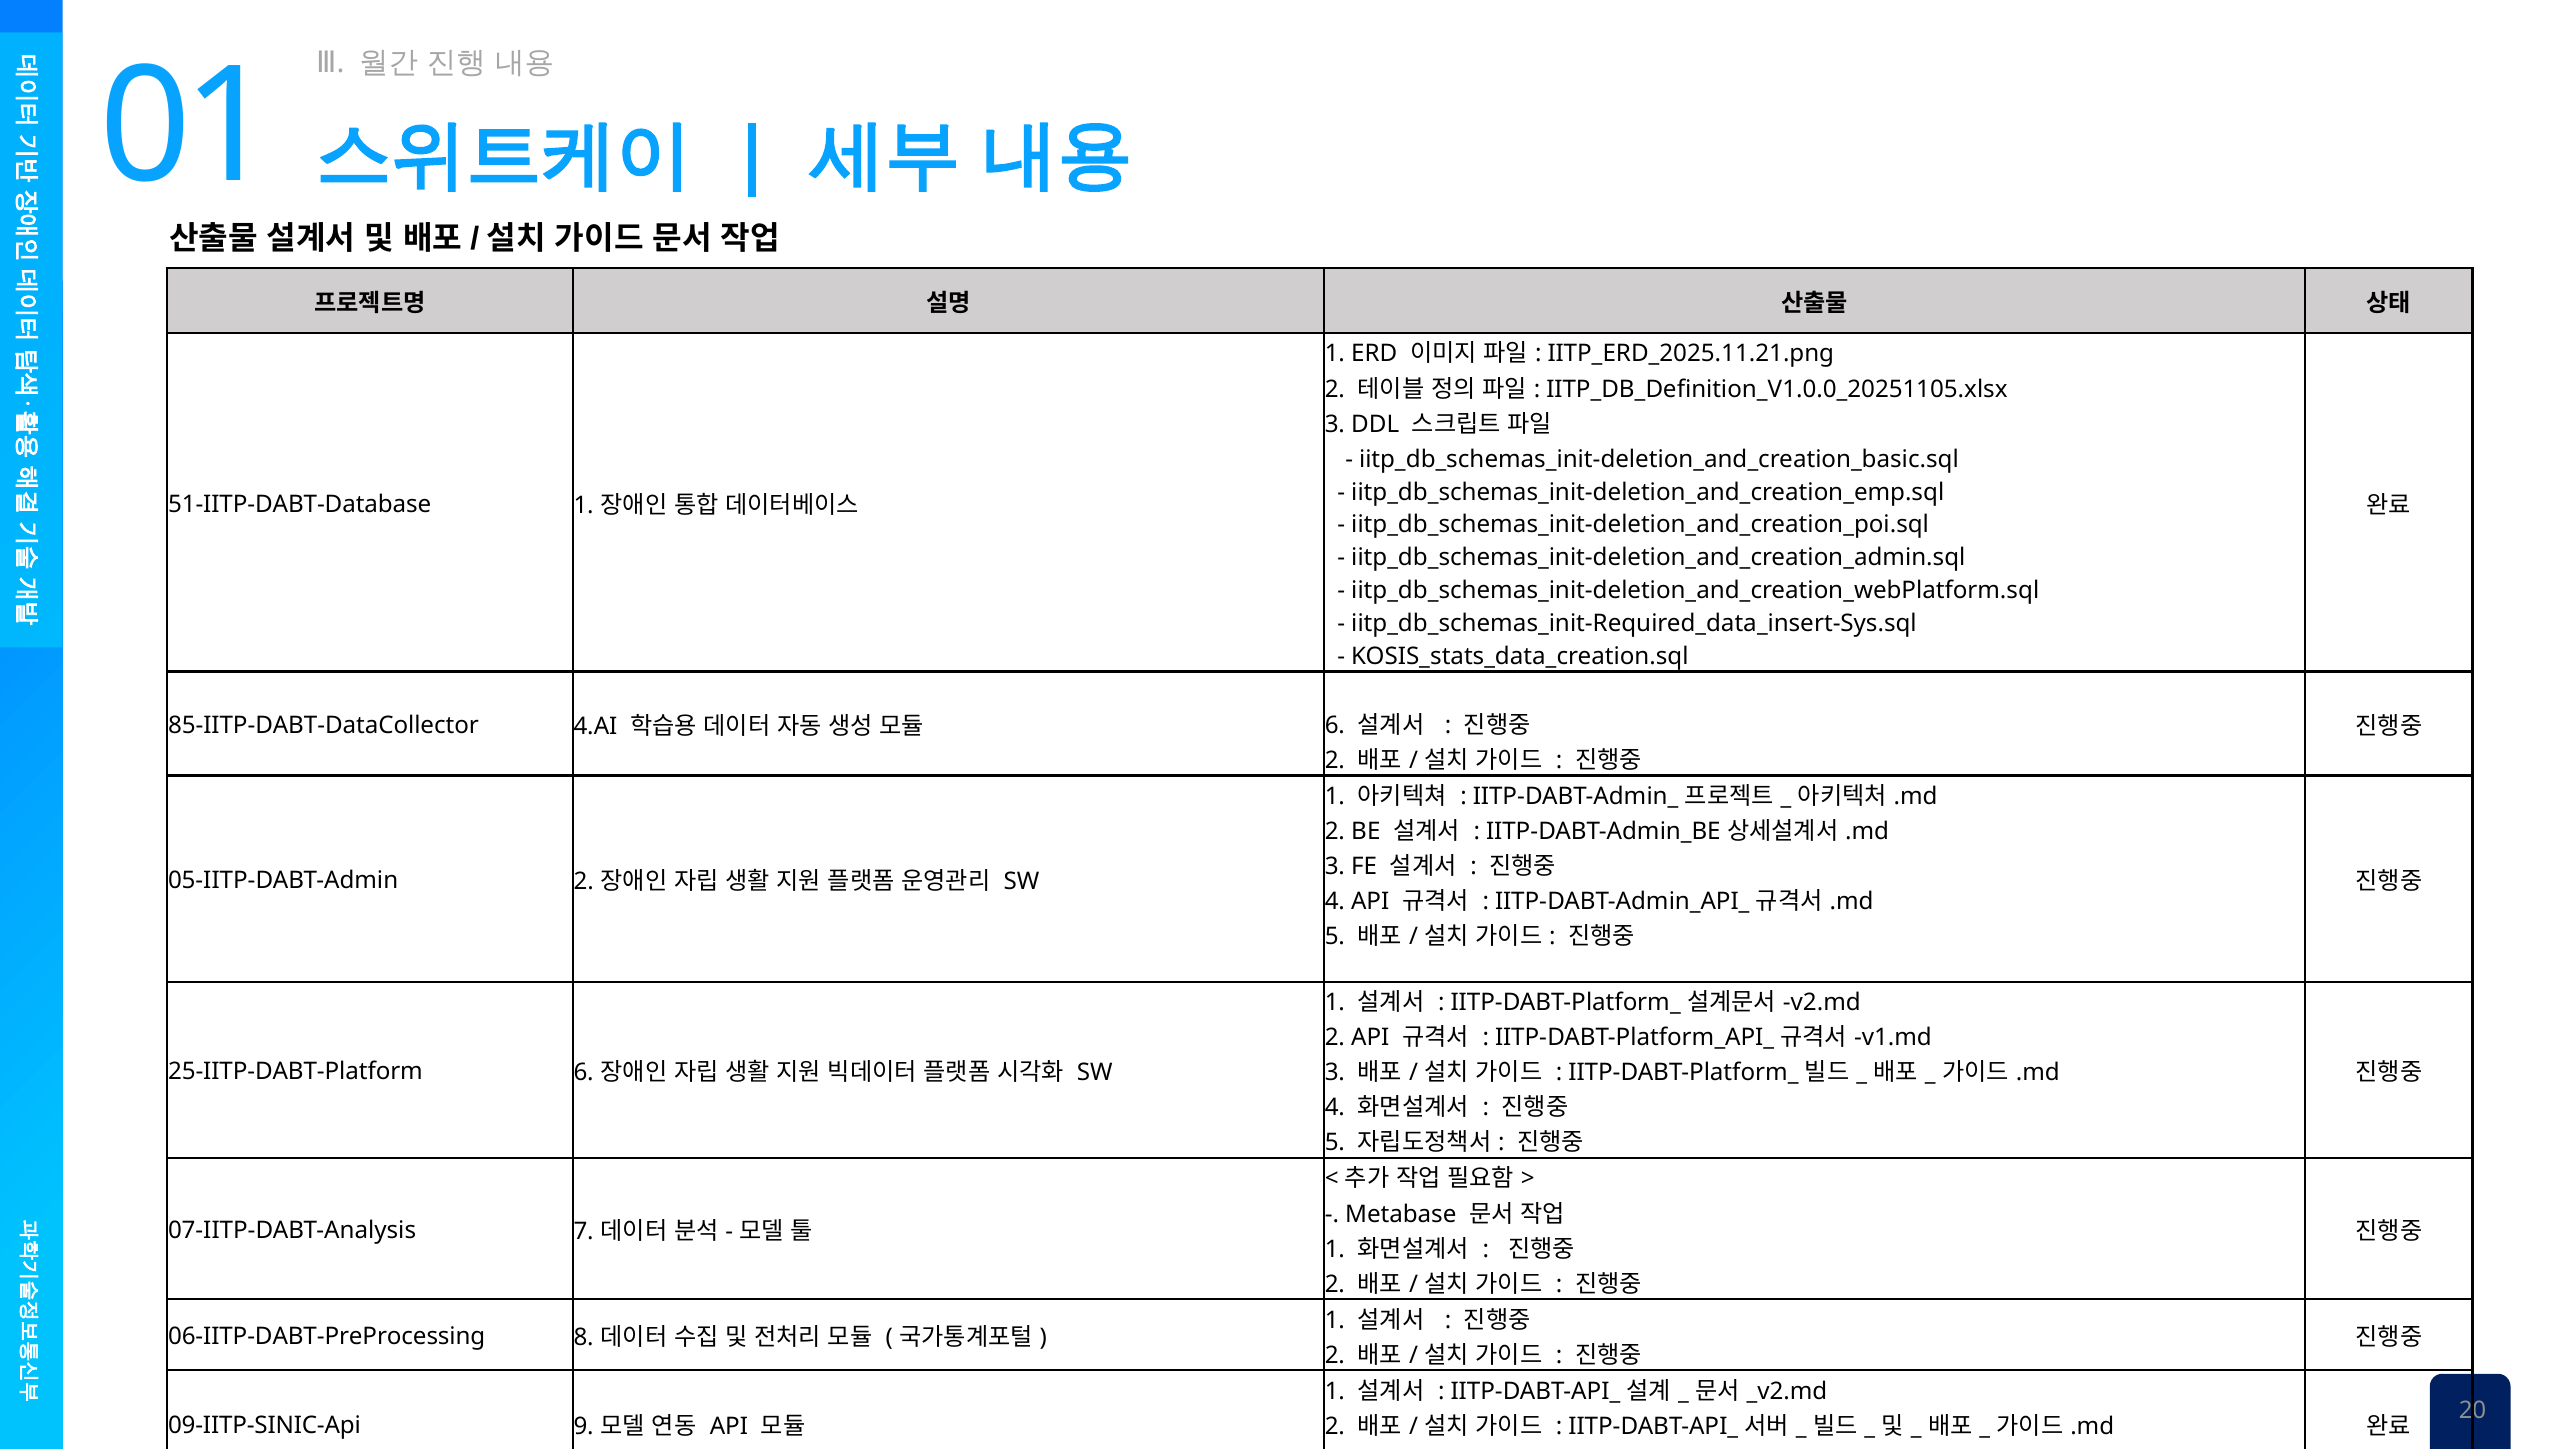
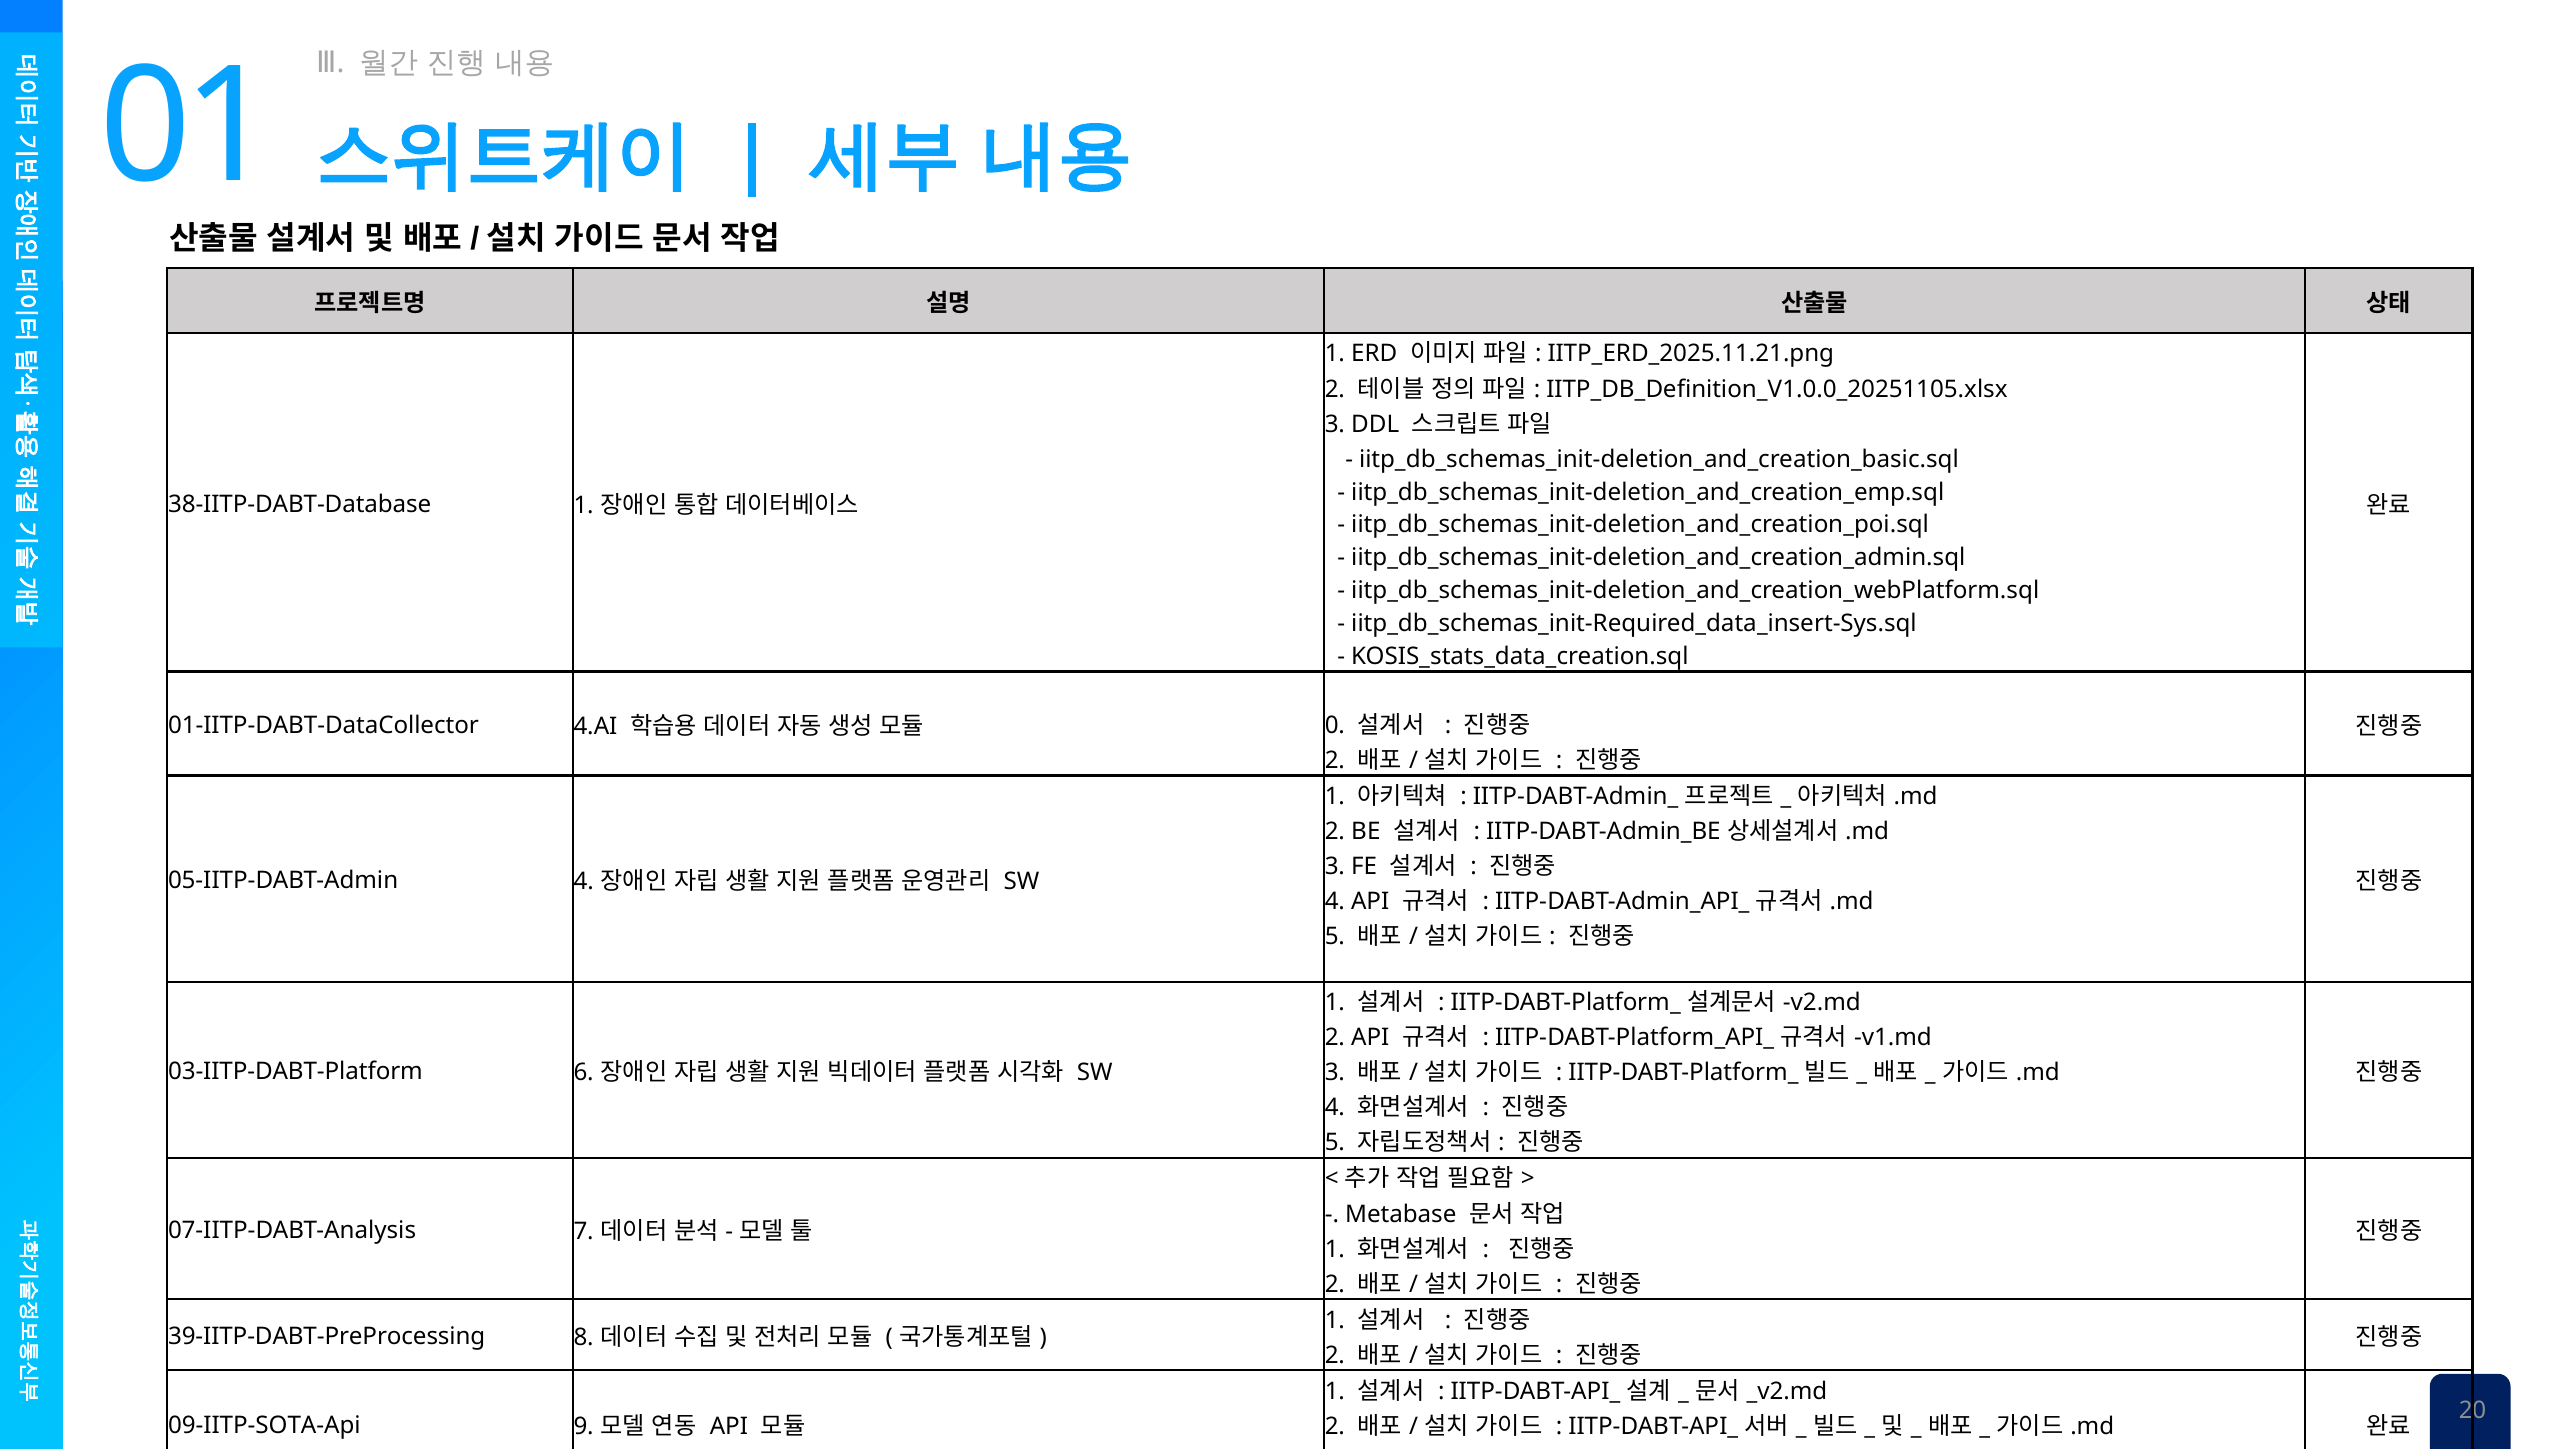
51-IITP-DABT-Database: 51-IITP-DABT-Database -> 38-IITP-DABT-Database (300, 504)
85-IITP-DABT-DataCollector: 85-IITP-DABT-DataCollector -> 01-IITP-DABT-DataCollector (323, 725)
6: 6 -> 0 (1335, 725)
05-IITP-DABT-Admin 2: 2 -> 4 (584, 881)
25-IITP-DABT-Platform: 25-IITP-DABT-Platform -> 03-IITP-DABT-Platform (295, 1072)
06-IITP-DABT-PreProcessing: 06-IITP-DABT-PreProcessing -> 39-IITP-DABT-PreProcessing (327, 1337)
09-IITP-SINIC-Api: 09-IITP-SINIC-Api -> 09-IITP-SOTA-Api (264, 1425)
